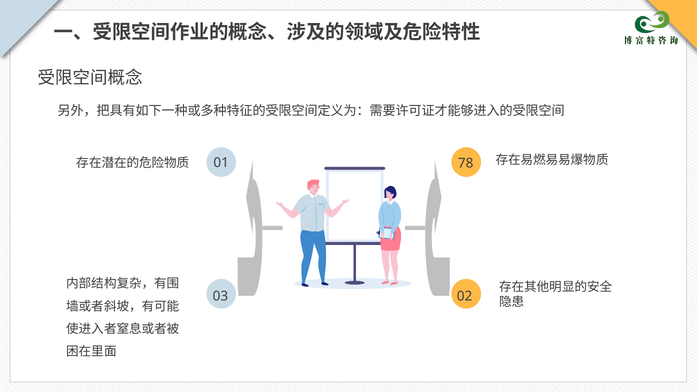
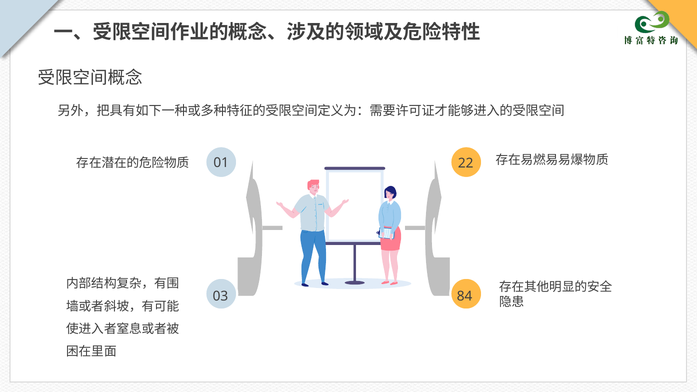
78: 78 -> 22 (466, 163)
02: 02 -> 84 (465, 296)
